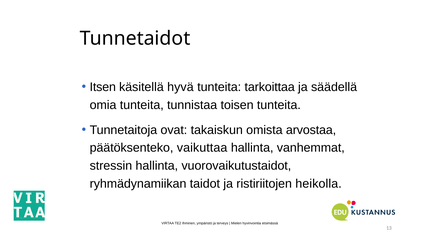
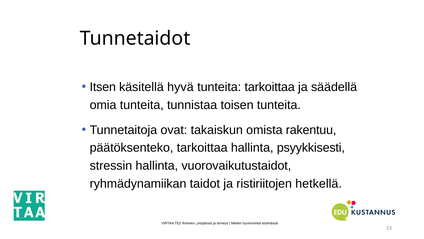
arvostaa: arvostaa -> rakentuu (311, 130)
päätöksenteko vaikuttaa: vaikuttaa -> tarkoittaa (202, 148)
vanhemmat: vanhemmat -> psyykkisesti (311, 148)
heikolla: heikolla -> hetkellä (319, 183)
